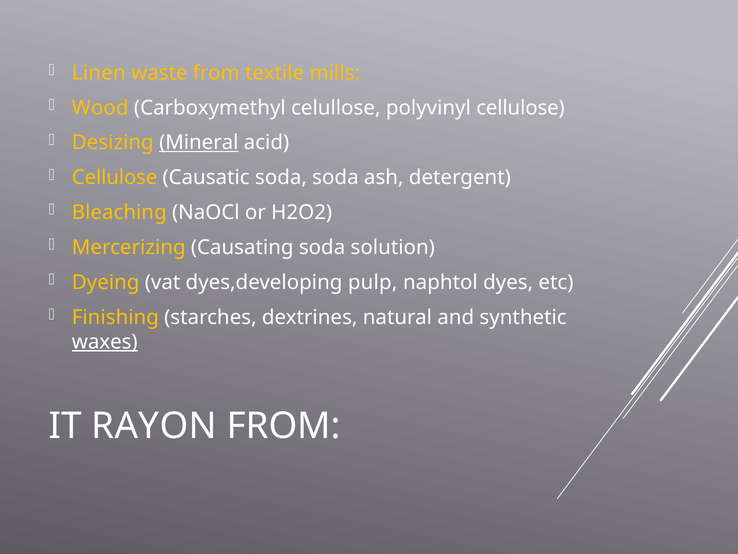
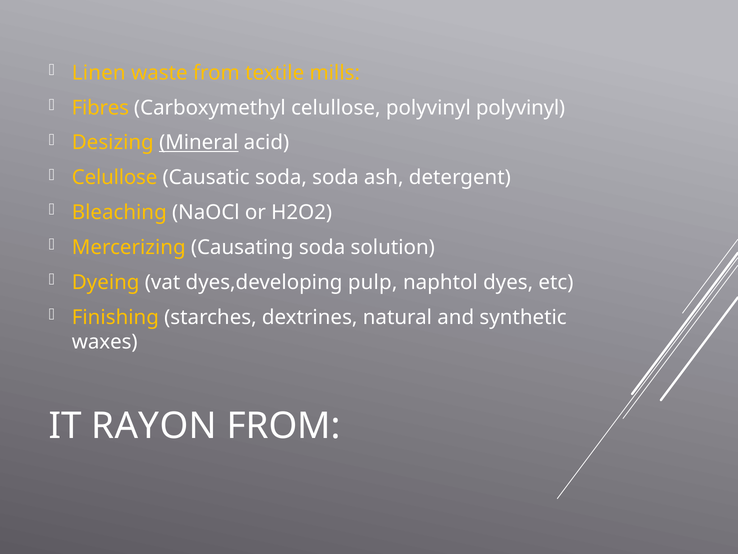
Wood: Wood -> Fibres (100, 108)
polyvinyl cellulose: cellulose -> polyvinyl (521, 108)
Cellulose: Cellulose -> Celullose (115, 177)
waxes underline: present -> none (105, 342)
